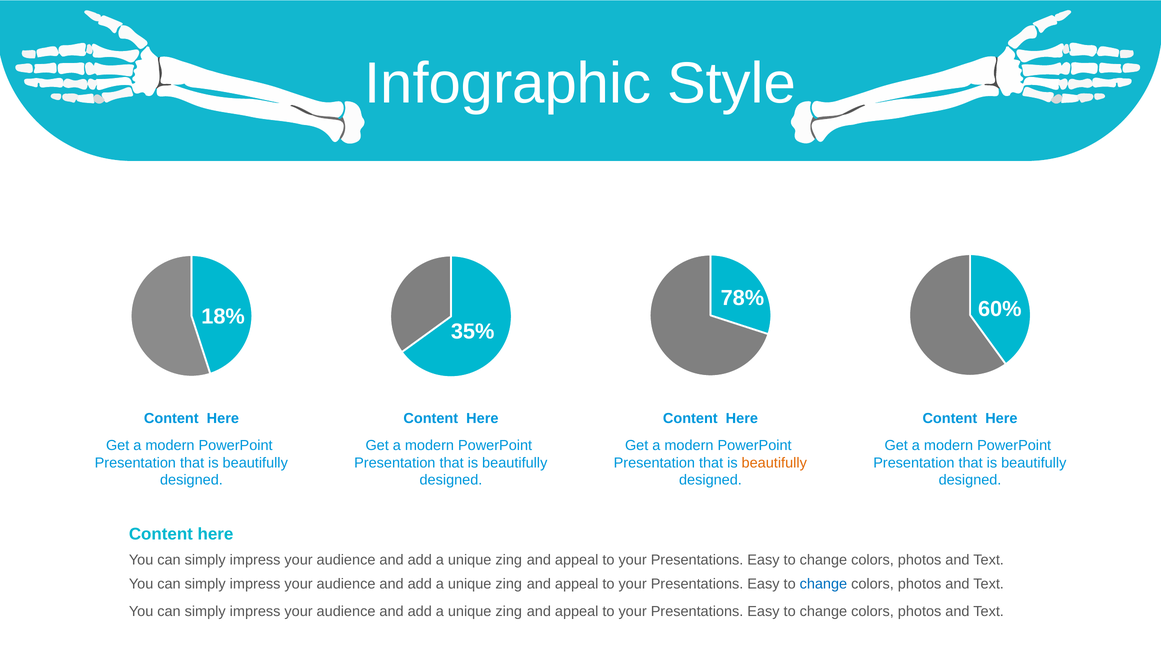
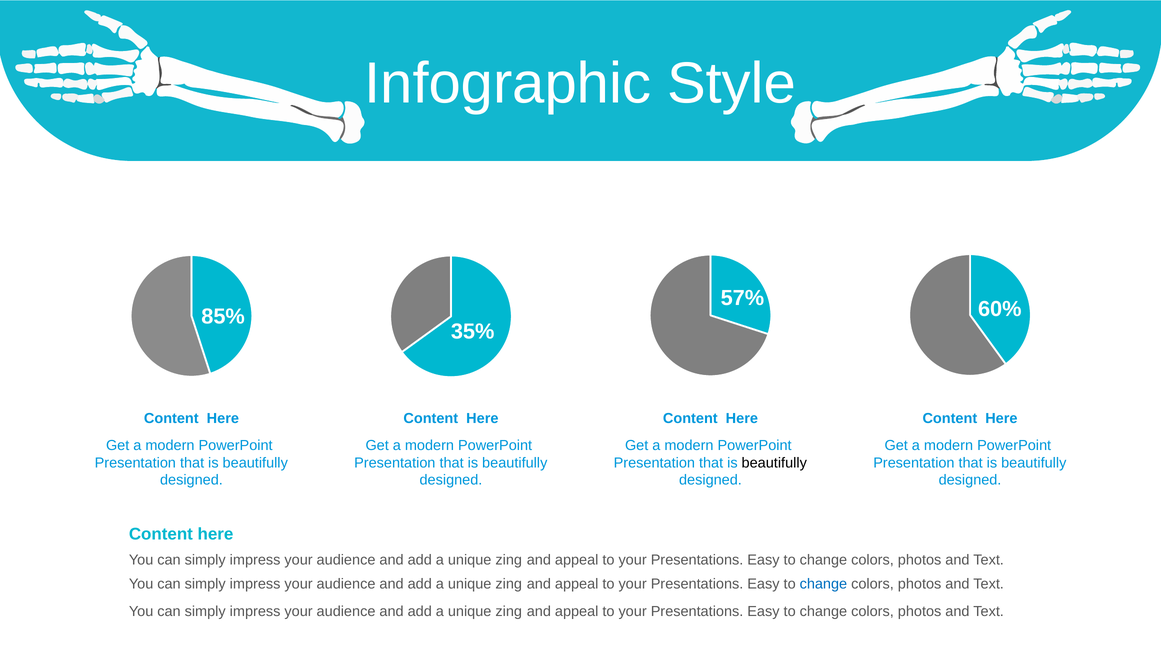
78%: 78% -> 57% (742, 298)
18%: 18% -> 85% (223, 316)
beautifully colour: orange -> black (774, 463)
